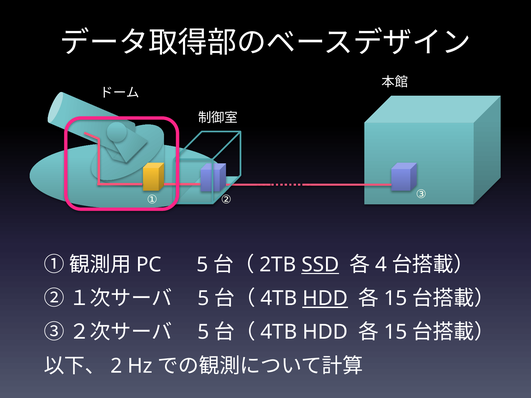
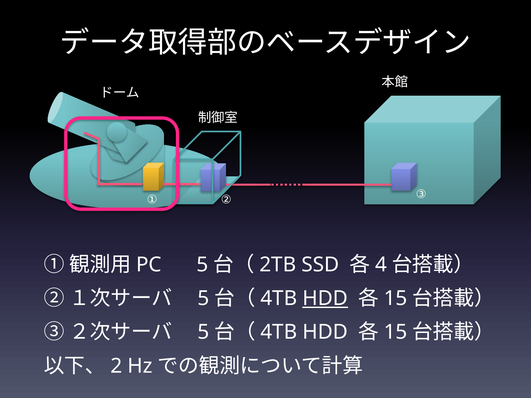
SSD underline: present -> none (320, 265)
